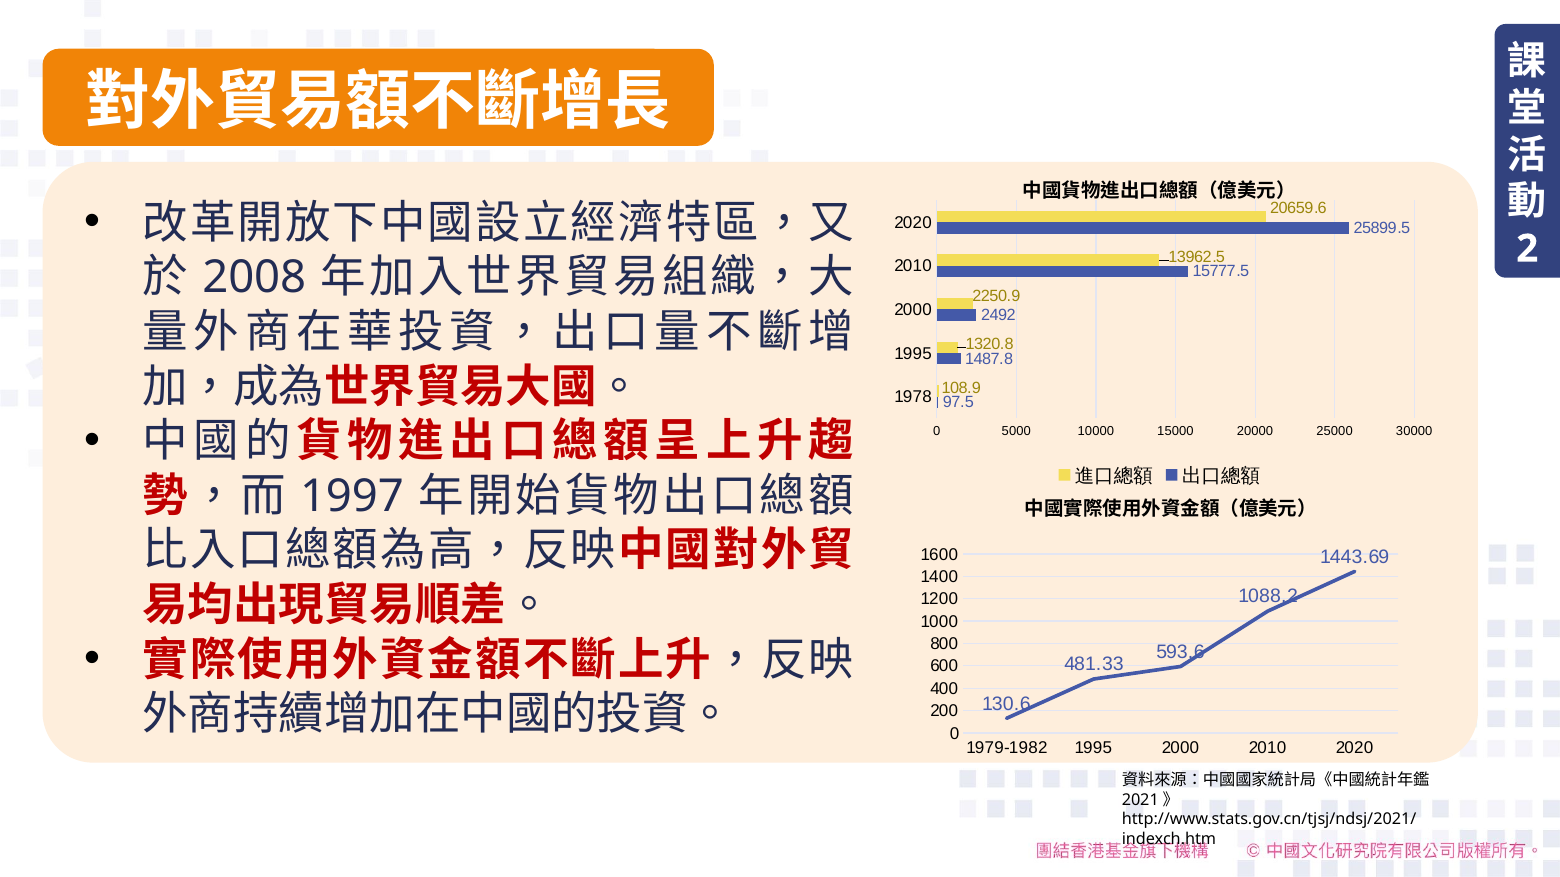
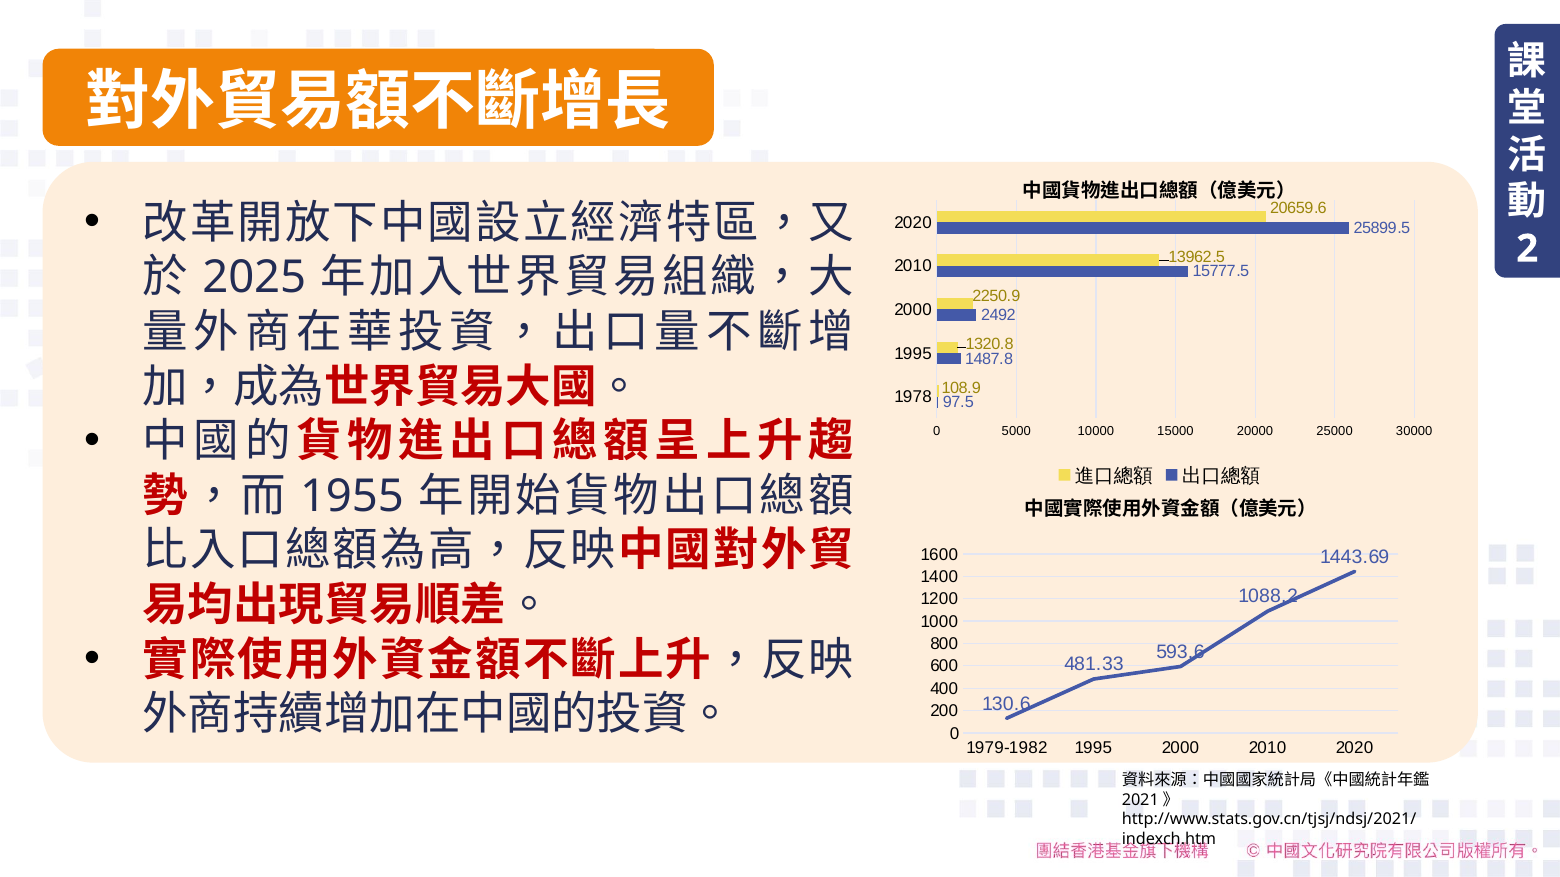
2008: 2008 -> 2025 (254, 278)
1997: 1997 -> 1955 (352, 497)
